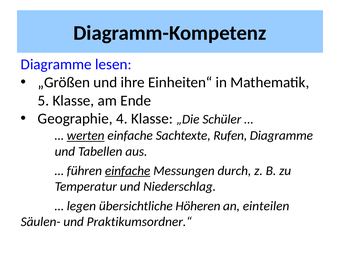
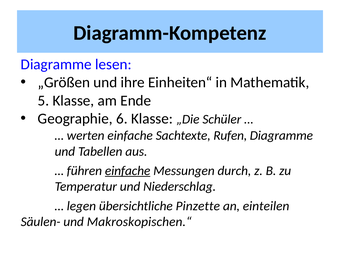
4: 4 -> 6 (122, 119)
werten underline: present -> none (86, 136)
Höheren: Höheren -> Pinzette (198, 206)
Praktikumsordner.“: Praktikumsordner.“ -> Makroskopischen.“ (139, 222)
